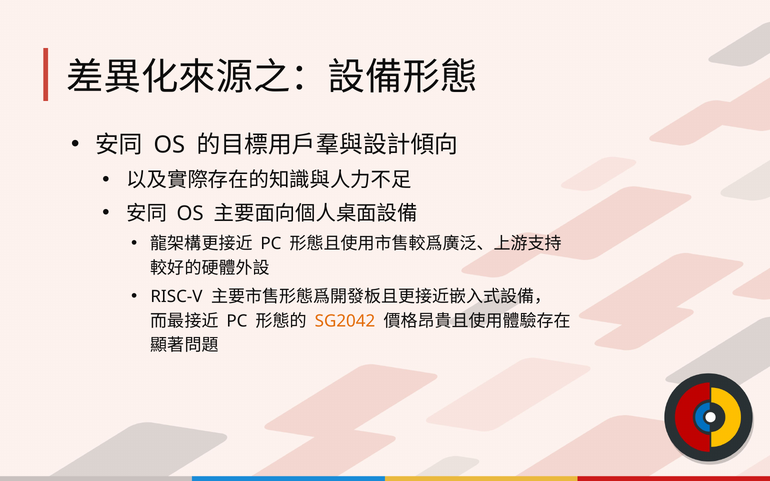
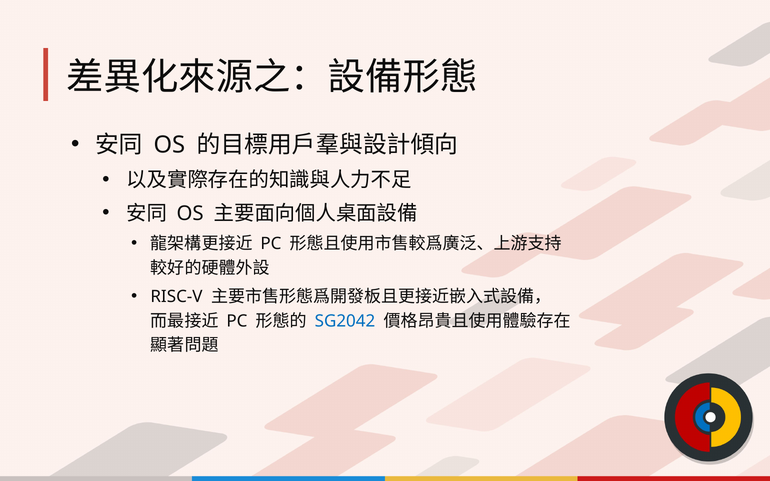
SG2042 colour: orange -> blue (345, 321)
